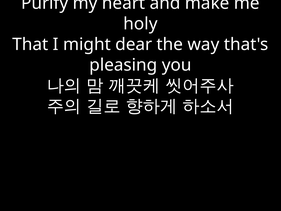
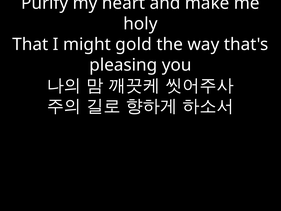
dear: dear -> gold (134, 44)
